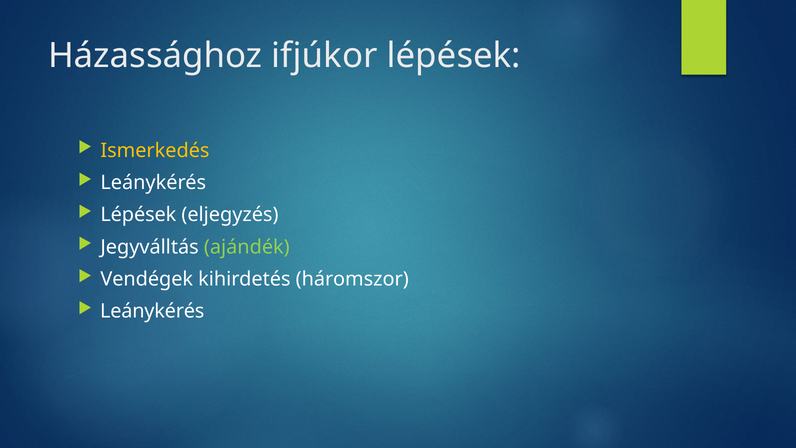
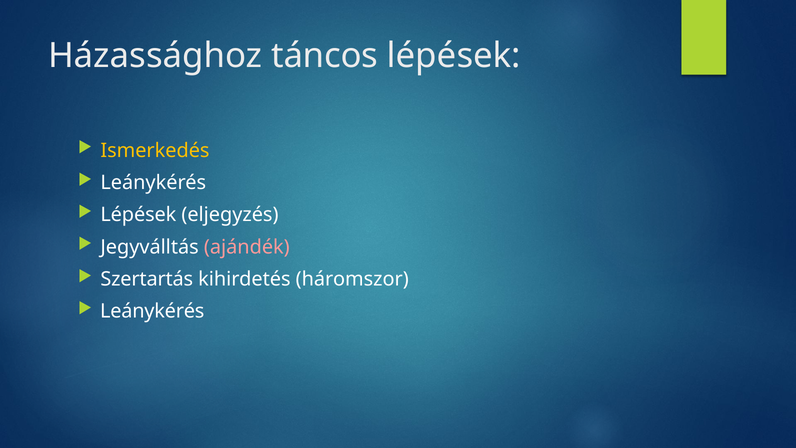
ifjúkor: ifjúkor -> táncos (325, 56)
ajándék colour: light green -> pink (247, 247)
Vendégek: Vendégek -> Szertartás (147, 279)
